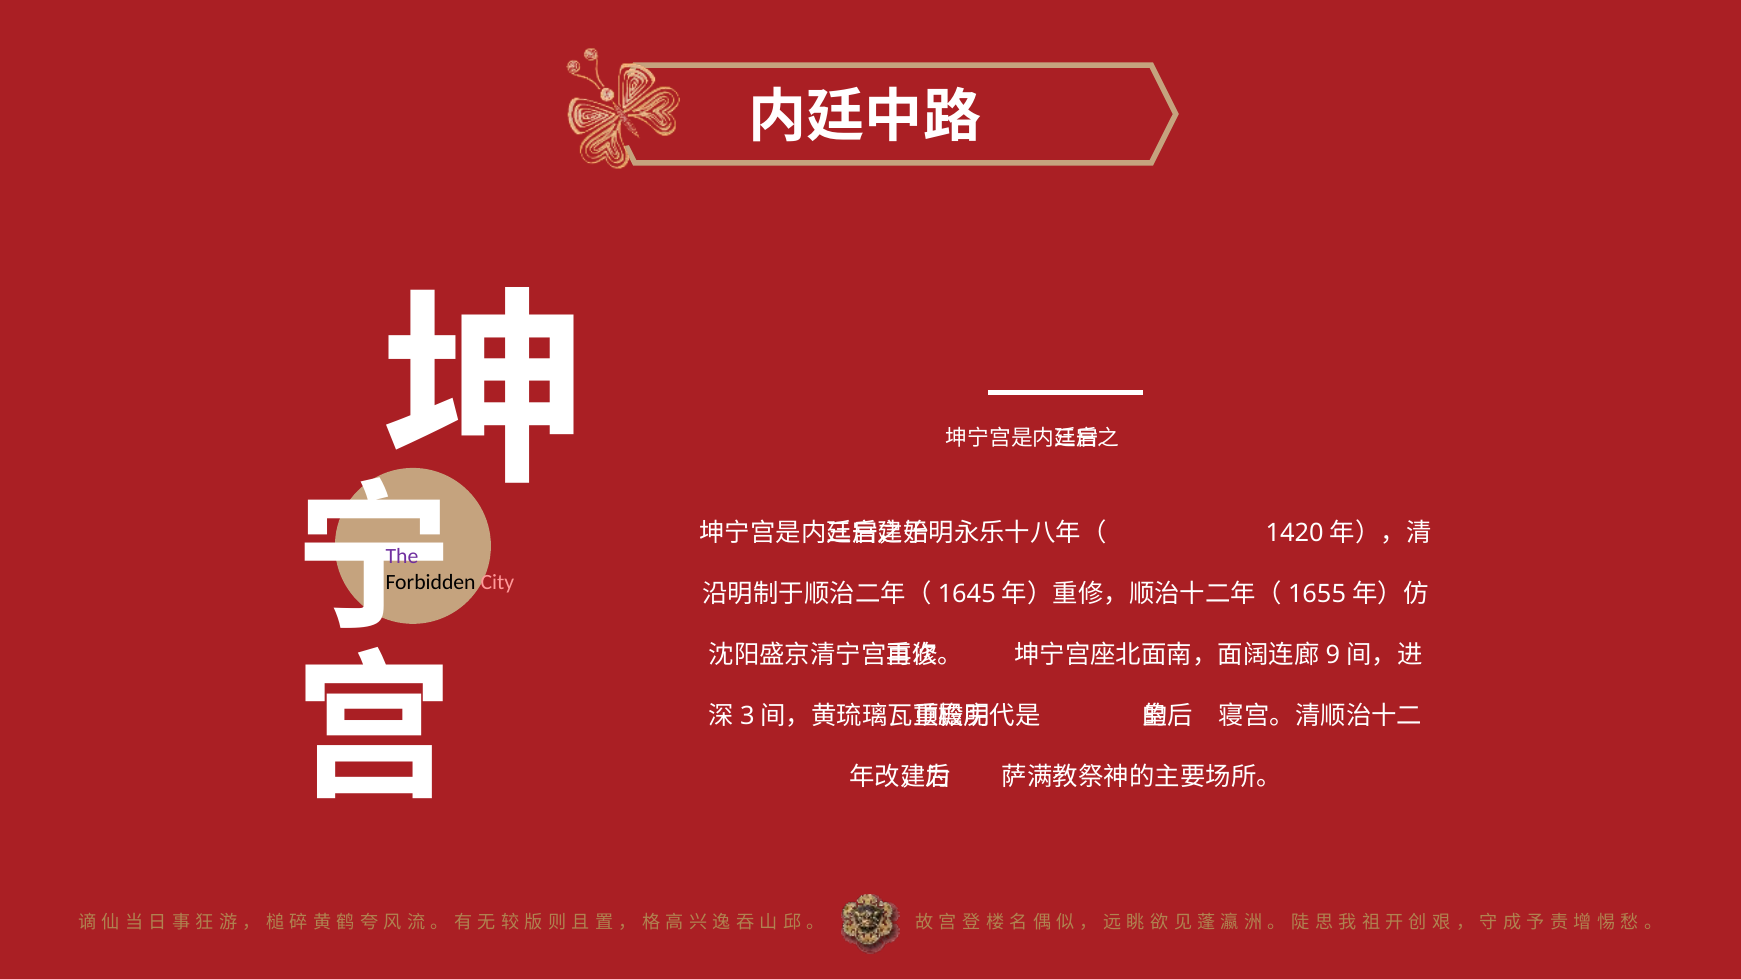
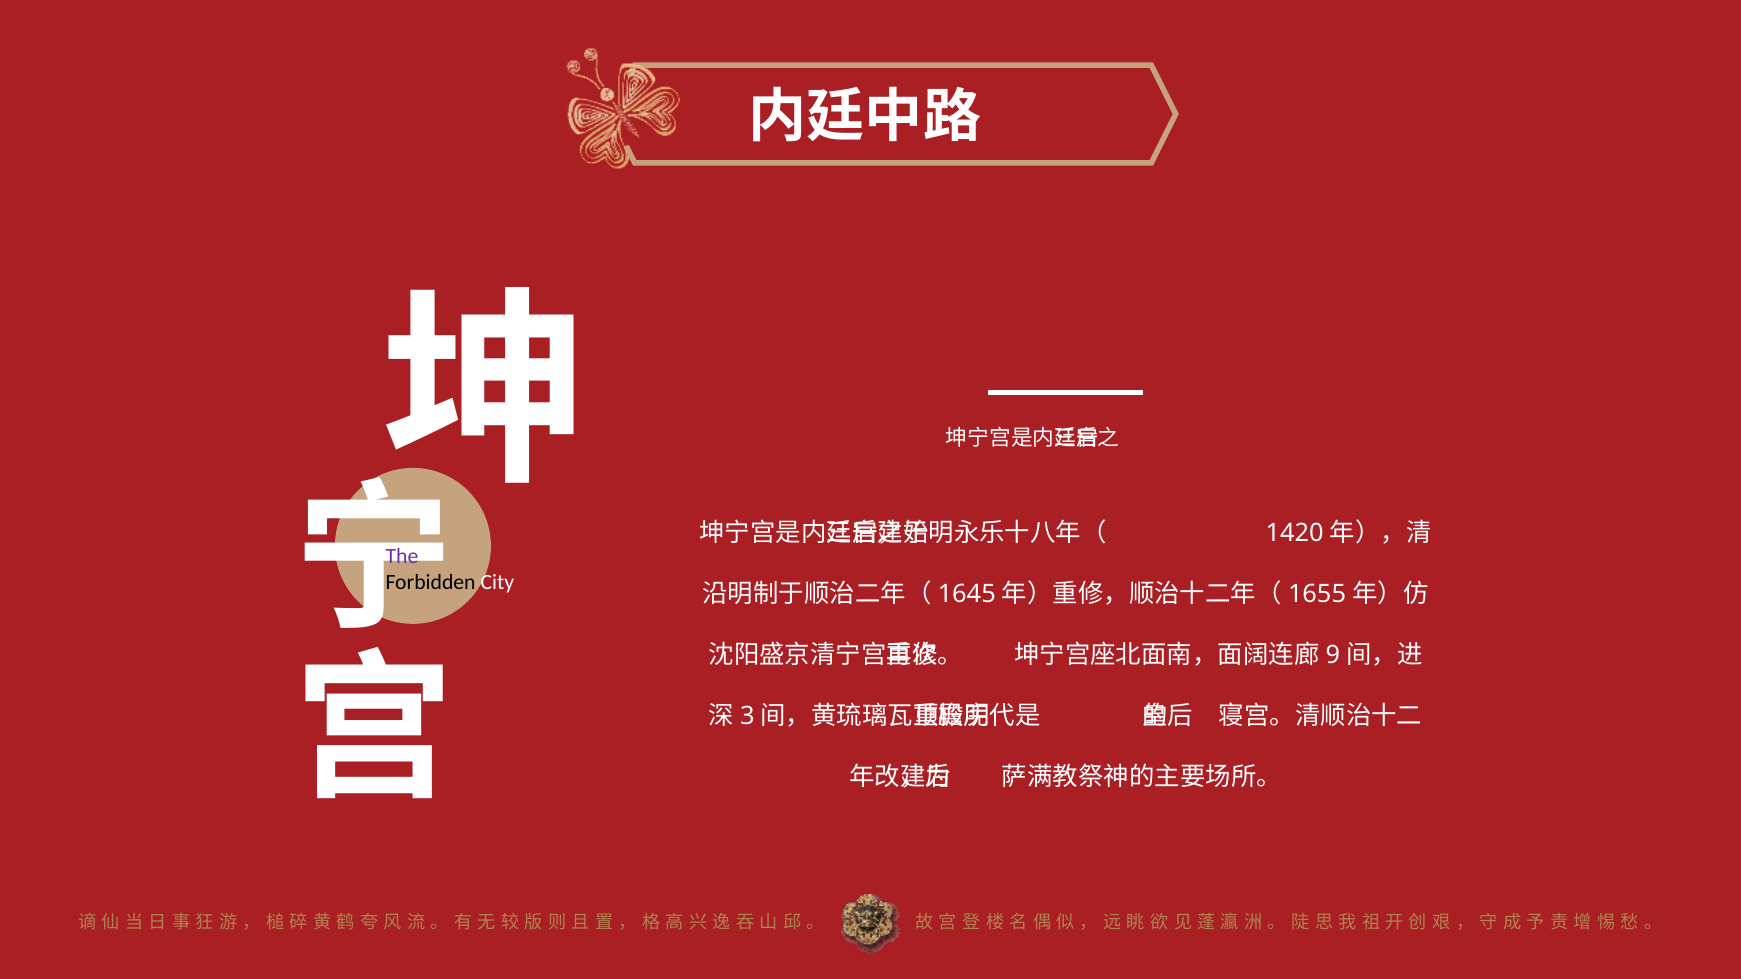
City colour: pink -> white (497, 582)
